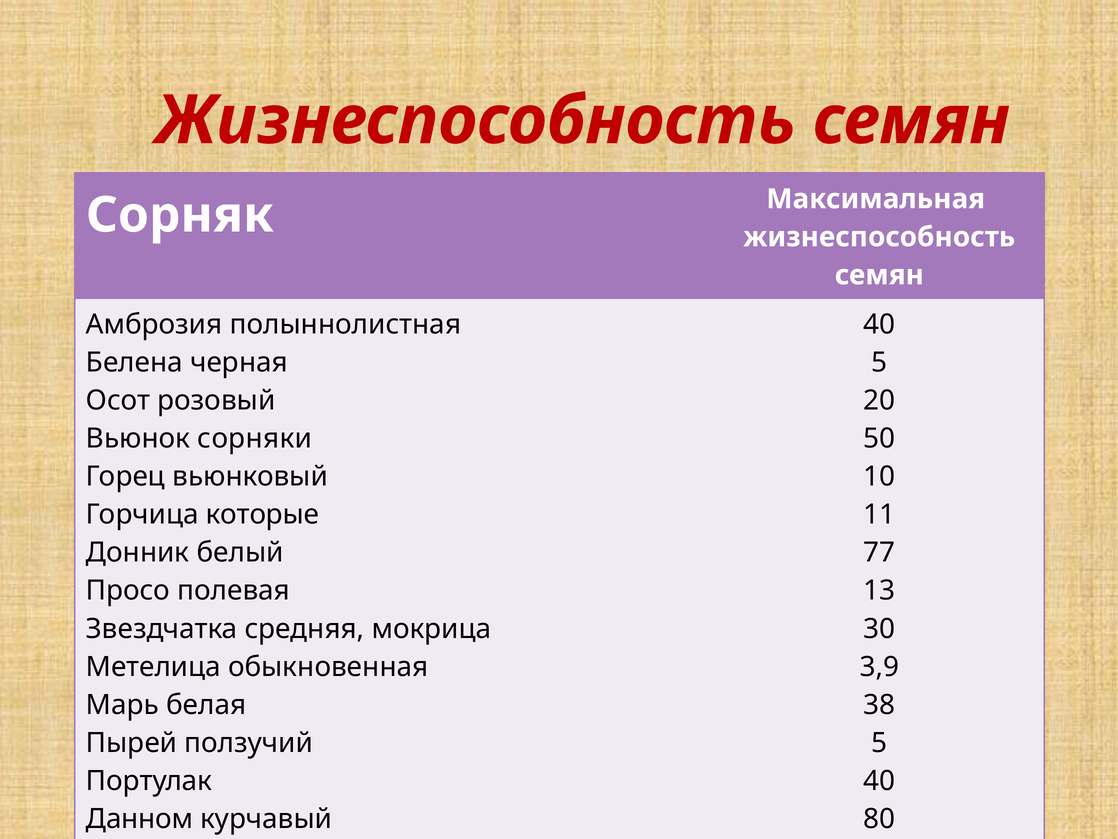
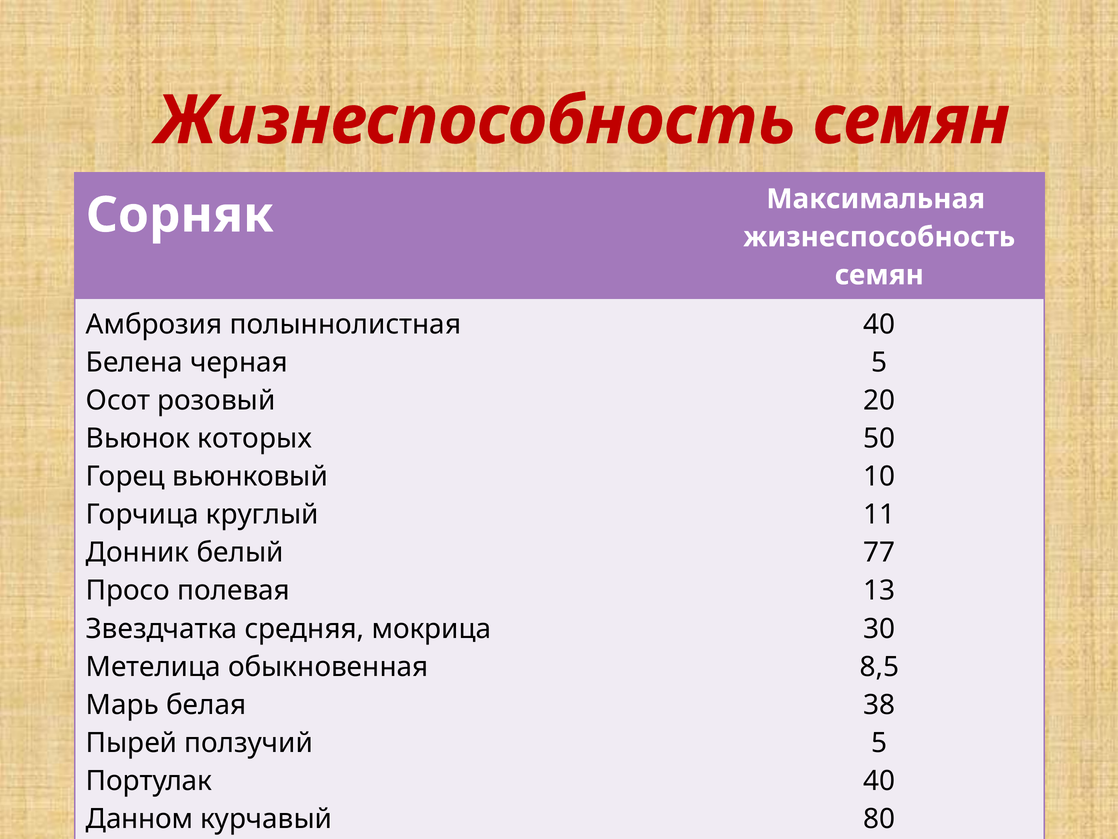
сорняки: сорняки -> которых (255, 438)
которые: которые -> круглый (262, 514)
3,9: 3,9 -> 8,5 (879, 666)
